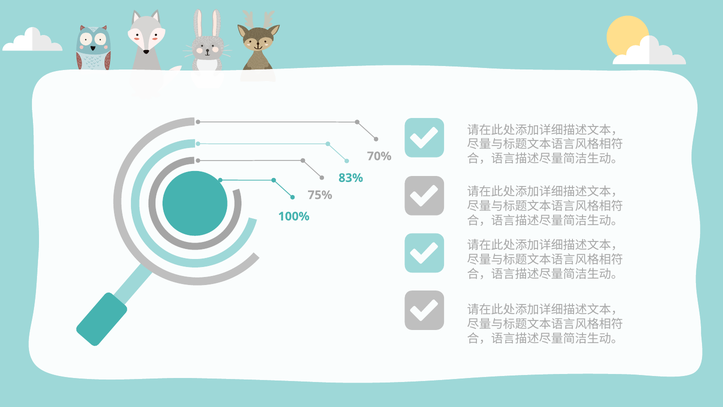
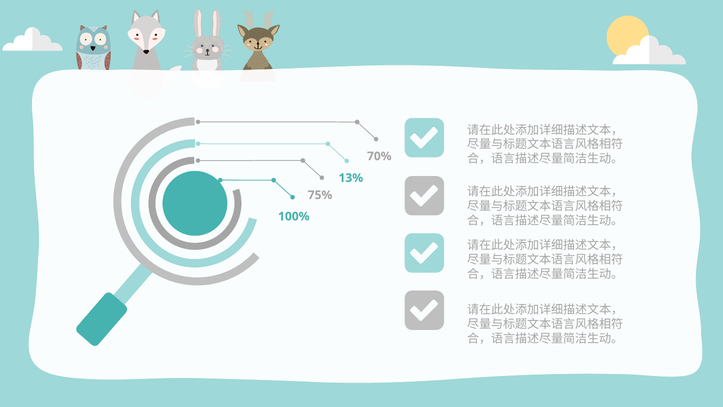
83%: 83% -> 13% (351, 178)
